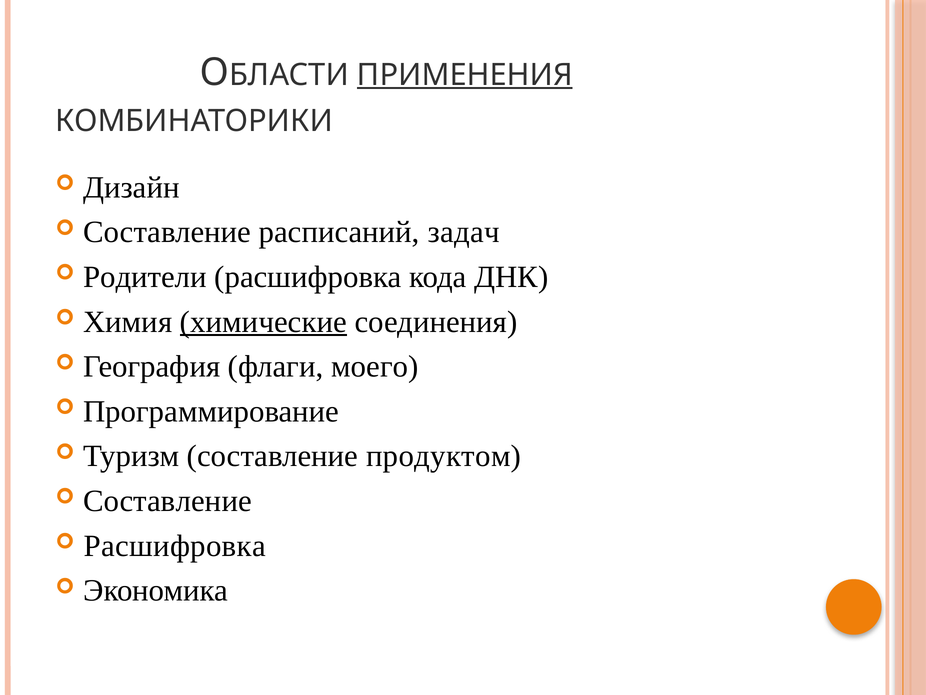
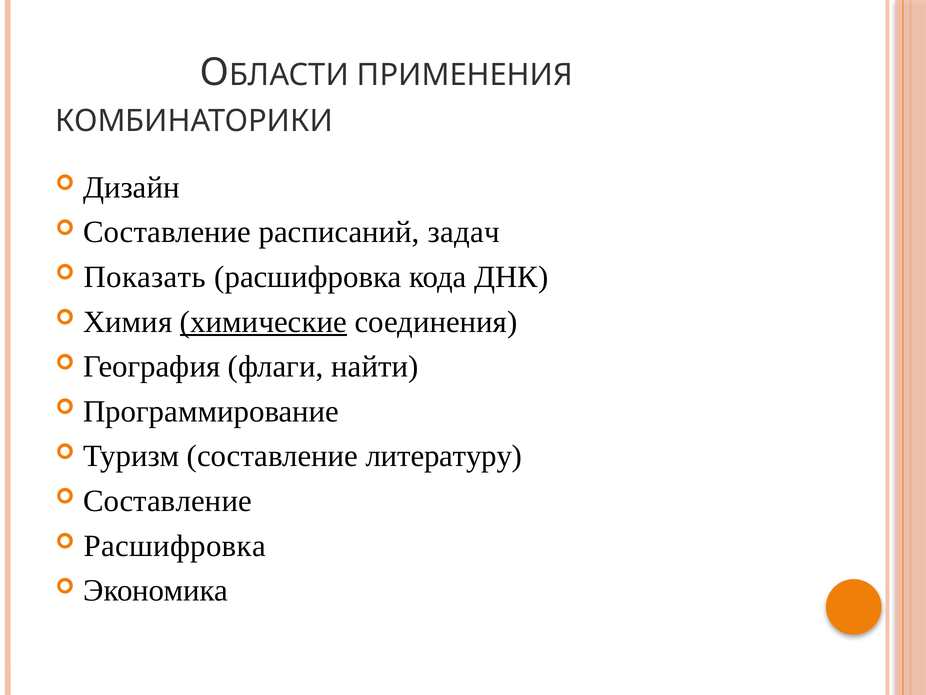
ПРИМЕНЕНИЯ underline: present -> none (465, 75)
Родители: Родители -> Показать (145, 277)
моего: моего -> найти (375, 366)
продуктом: продуктом -> литературу (444, 456)
